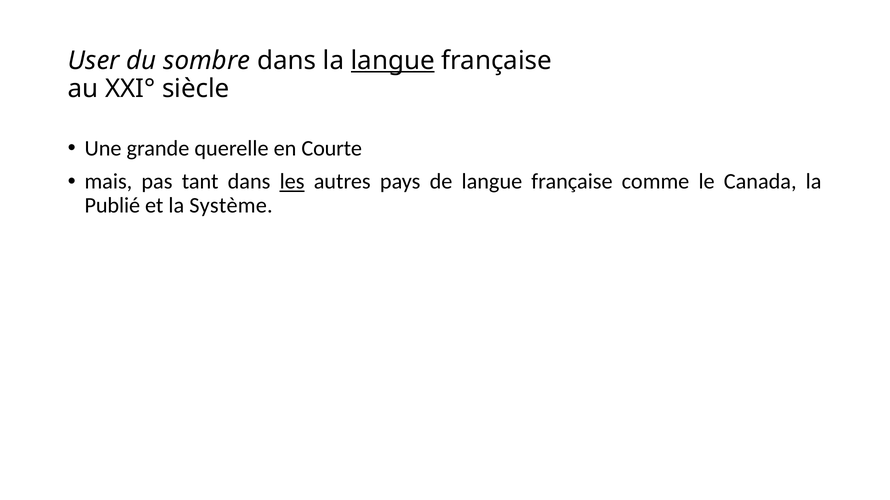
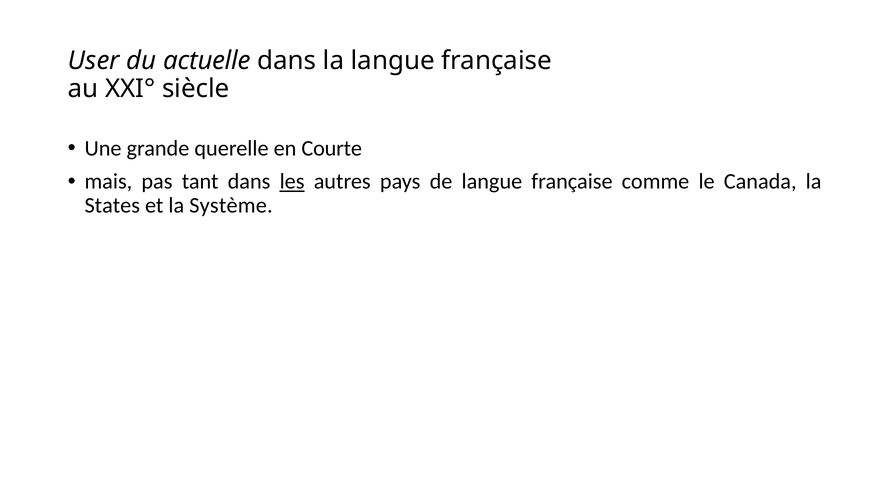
sombre: sombre -> actuelle (207, 61)
langue underline: present -> none (393, 61)
Publié: Publié -> States (112, 206)
